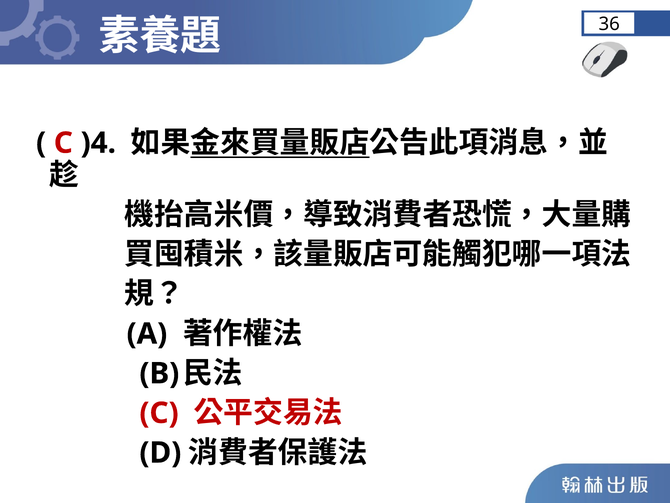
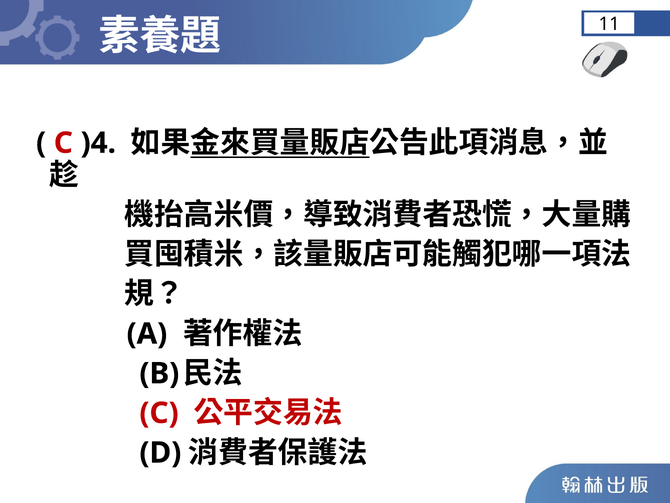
36: 36 -> 11 (609, 24)
